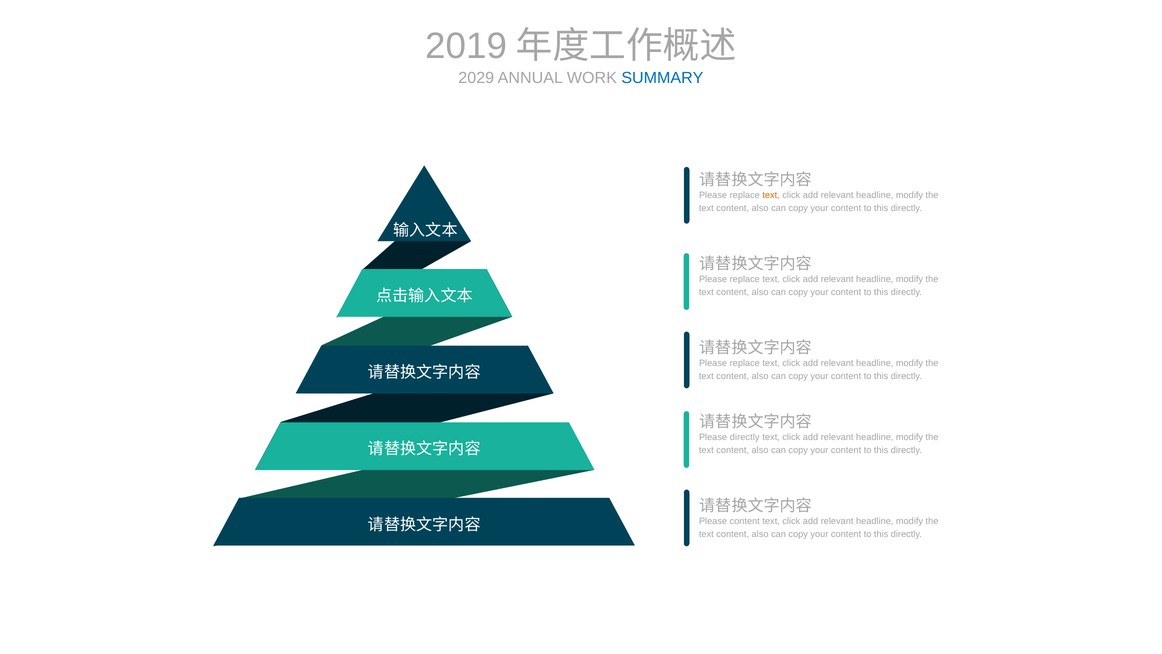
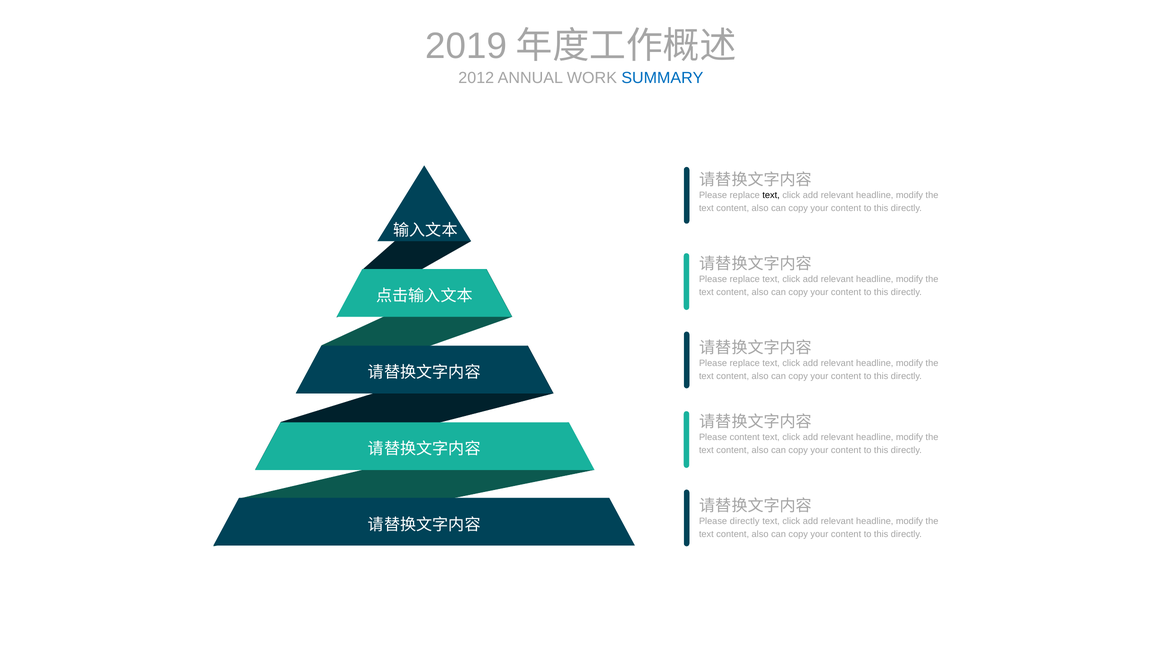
2029: 2029 -> 2012 (476, 78)
text colour: orange -> black (771, 195)
Please directly: directly -> content (745, 437)
Please content: content -> directly (745, 521)
